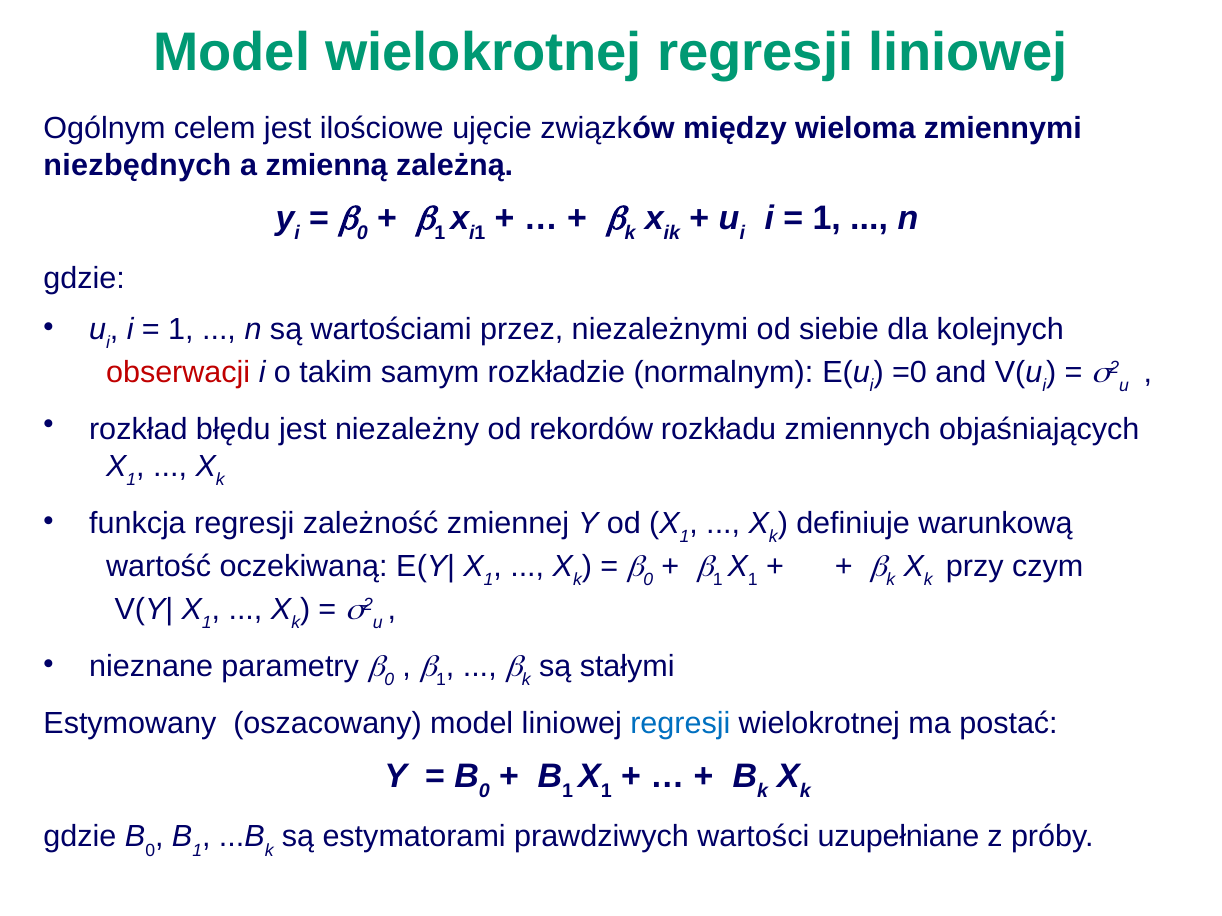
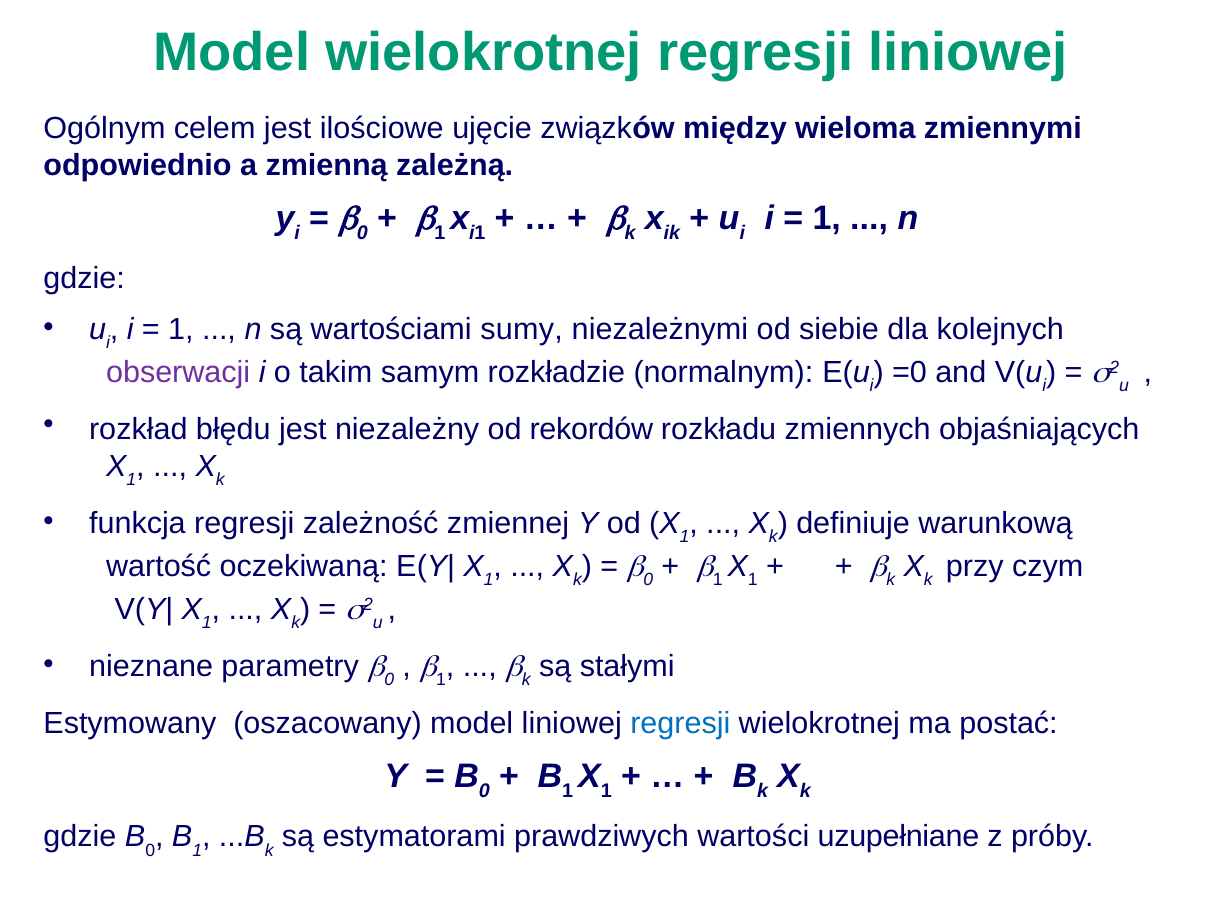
niezbędnych: niezbędnych -> odpowiednio (138, 165)
przez: przez -> sumy (522, 329)
obserwacji colour: red -> purple (178, 373)
